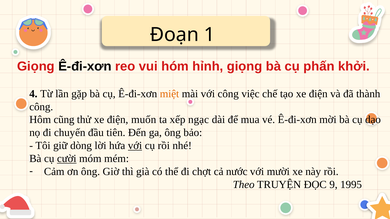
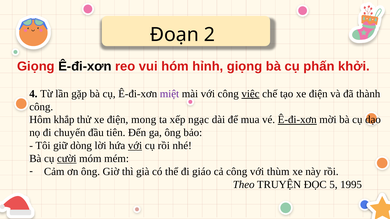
1: 1 -> 2 (210, 35)
miệt colour: orange -> purple (169, 94)
việc underline: none -> present (250, 94)
cũng: cũng -> khắp (64, 120)
muốn: muốn -> mong (144, 120)
Ê-đi-xơn underline: none -> present (297, 120)
chợt: chợt -> giáo (202, 172)
cả nước: nước -> công (237, 172)
mười: mười -> thùm (278, 172)
9: 9 -> 5 (333, 185)
